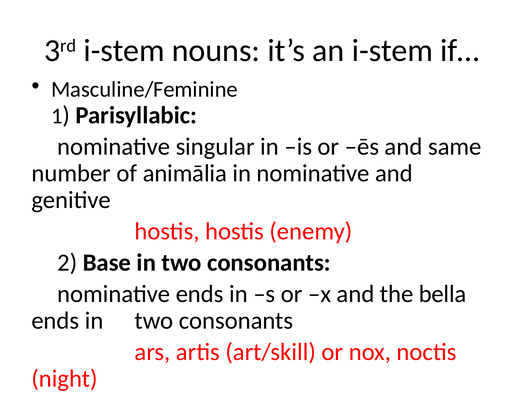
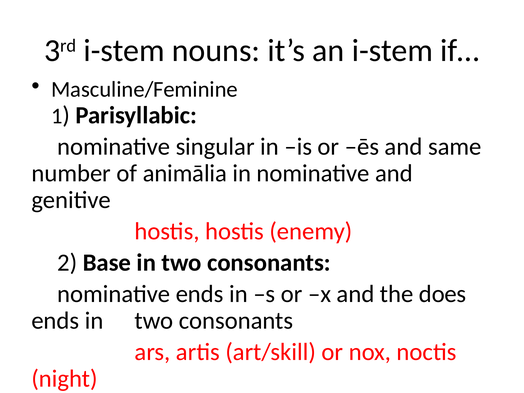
bella: bella -> does (443, 294)
